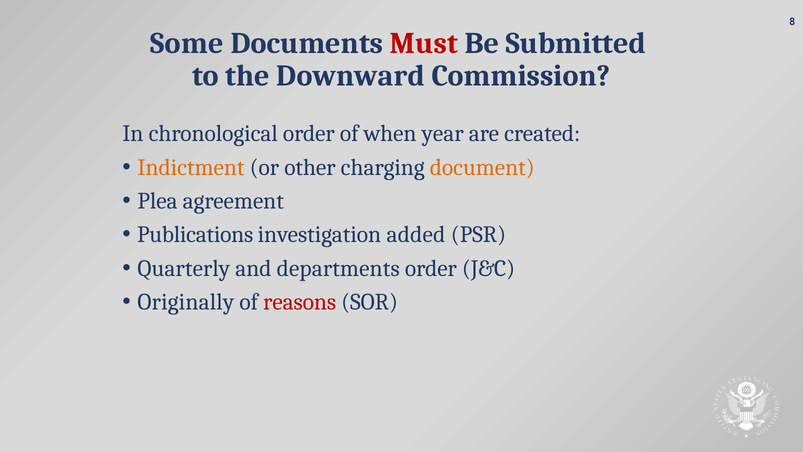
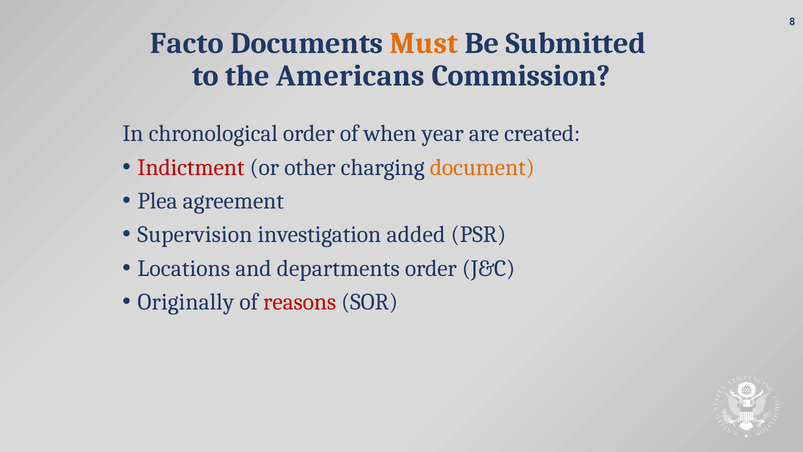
Some: Some -> Facto (187, 43)
Must colour: red -> orange (424, 43)
Downward: Downward -> Americans (351, 76)
Indictment colour: orange -> red (191, 167)
Publications: Publications -> Supervision (195, 234)
Quarterly: Quarterly -> Locations (184, 268)
